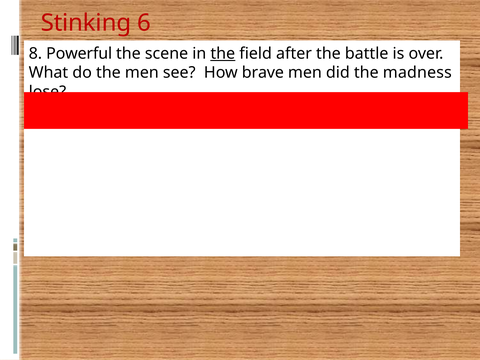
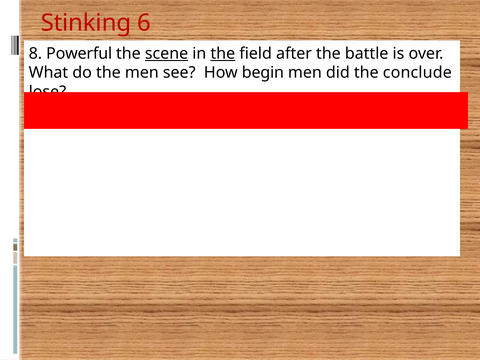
scene underline: none -> present (167, 54)
brave: brave -> begin (263, 73)
madness: madness -> conclude (417, 73)
